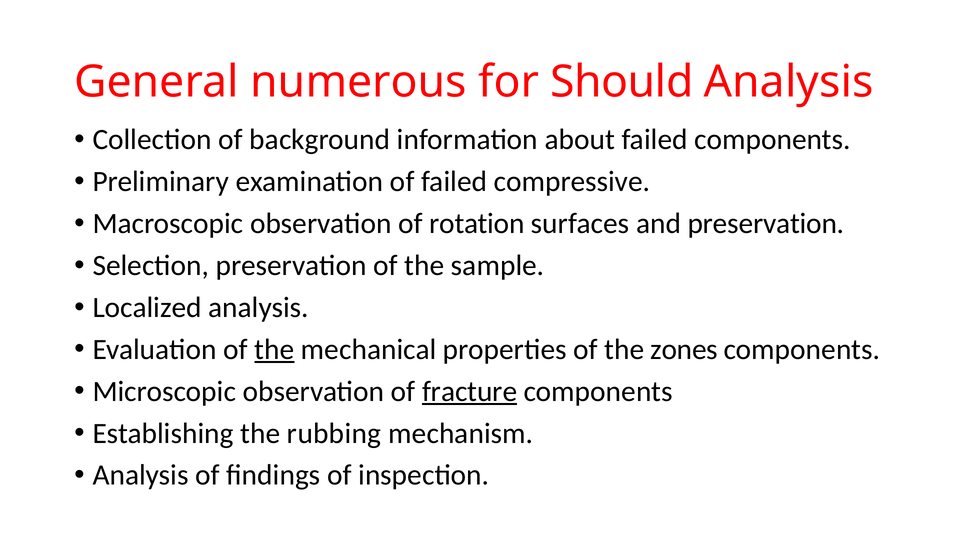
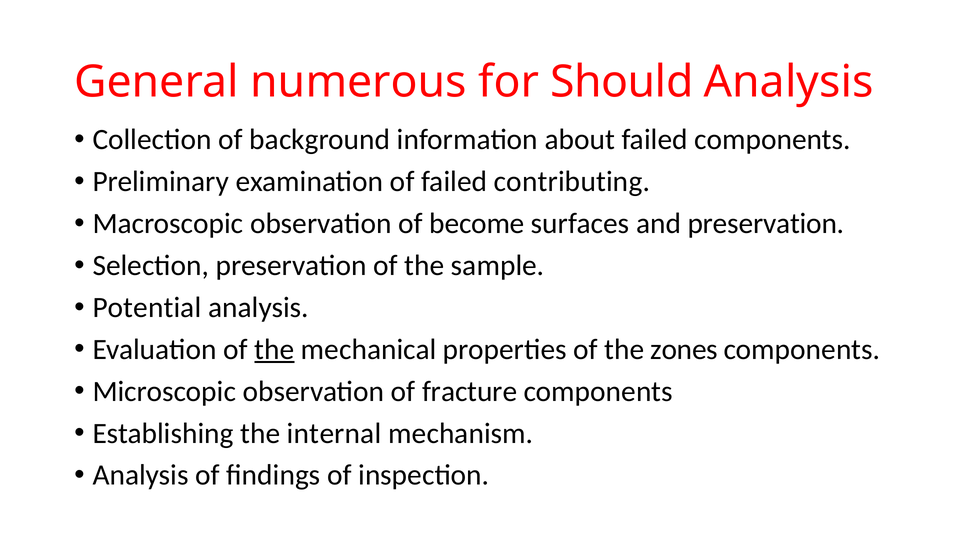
compressive: compressive -> contributing (572, 182)
rotation: rotation -> become (477, 224)
Localized: Localized -> Potential (147, 307)
fracture underline: present -> none (470, 391)
rubbing: rubbing -> internal (334, 433)
